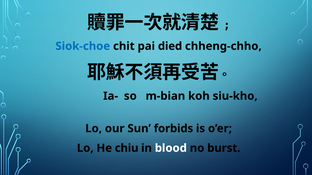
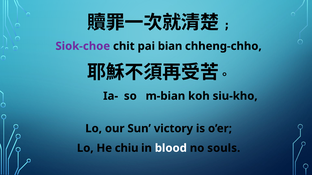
Siok-choe colour: blue -> purple (83, 46)
died: died -> bian (170, 46)
forbids: forbids -> victory (173, 129)
burst: burst -> souls (224, 148)
